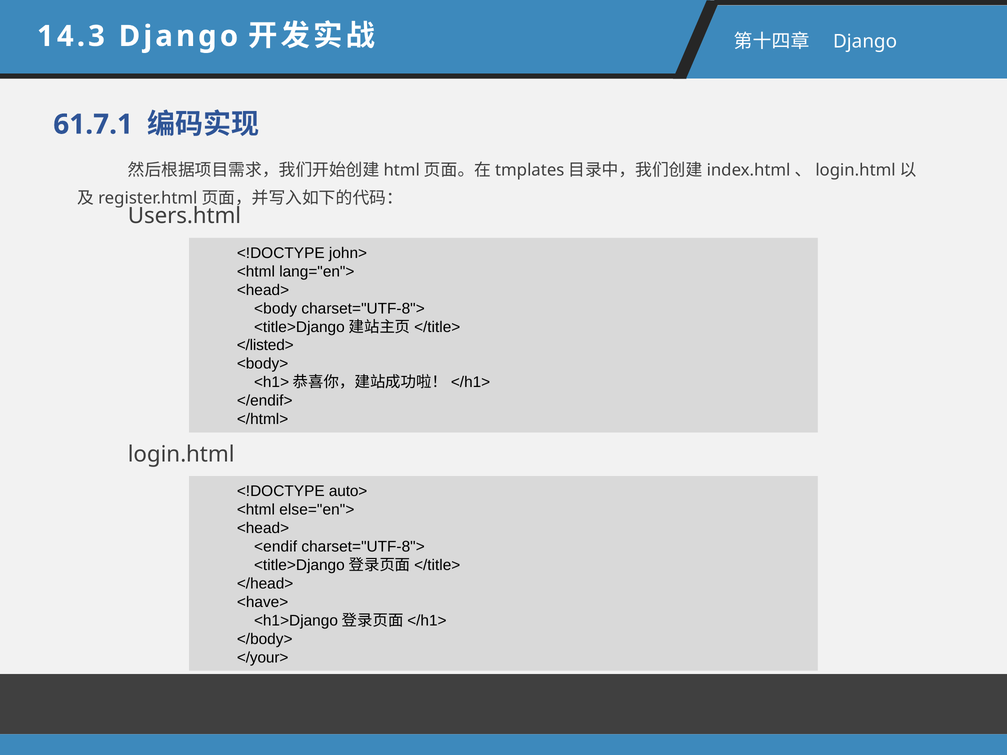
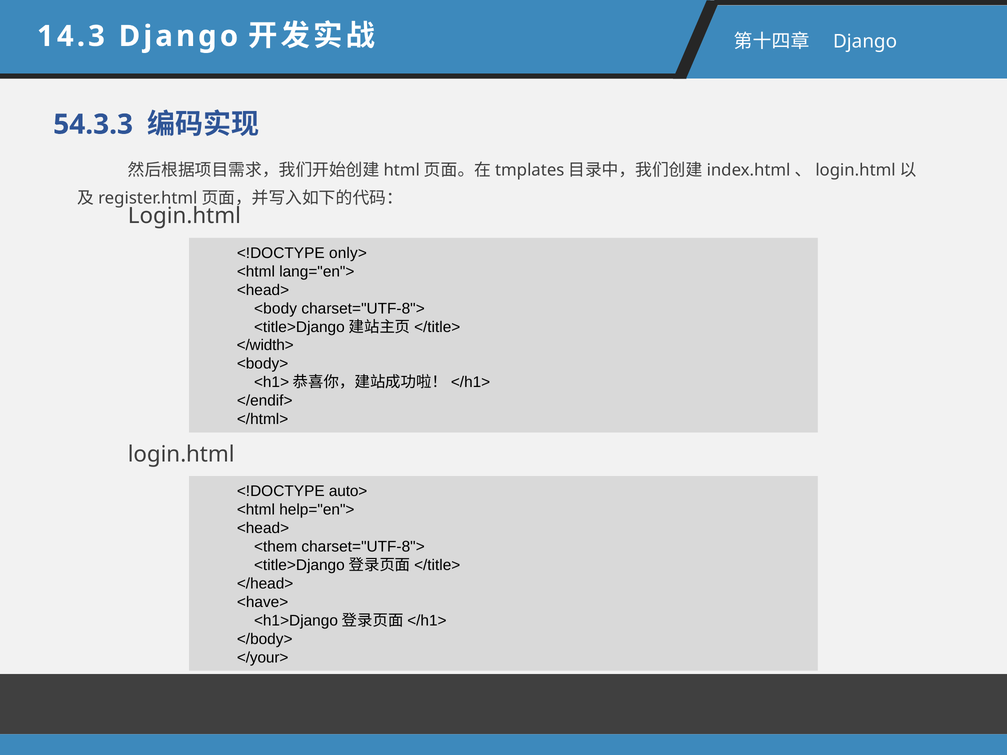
61.7.1: 61.7.1 -> 54.3.3 (93, 124)
Users.html: Users.html -> Login.html (184, 216)
john>: john> -> only> (348, 253)
</listed>: </listed> -> </width> (265, 346)
else="en">: else="en"> -> help="en"> (317, 510)
<endif: <endif -> <them (276, 547)
